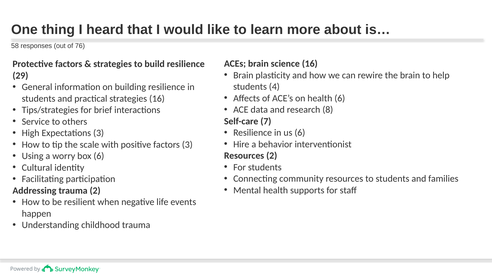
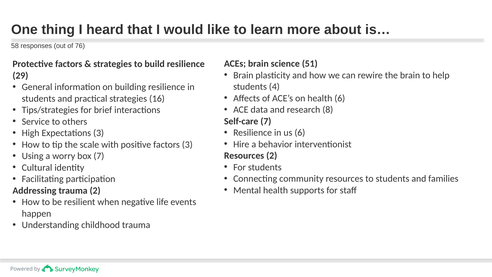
science 16: 16 -> 51 (310, 64)
box 6: 6 -> 7 (99, 156)
